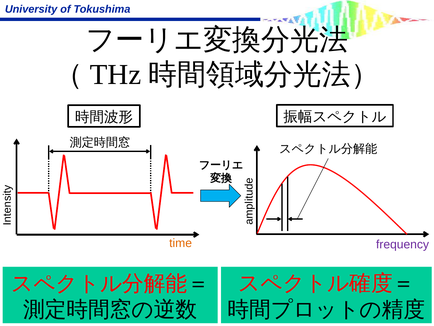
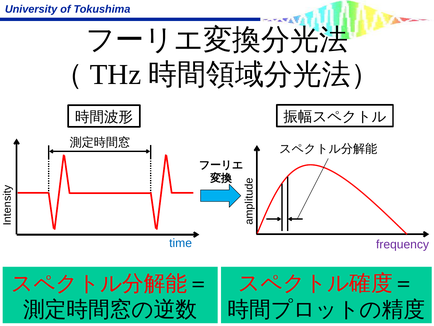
time colour: orange -> blue (181, 243)
